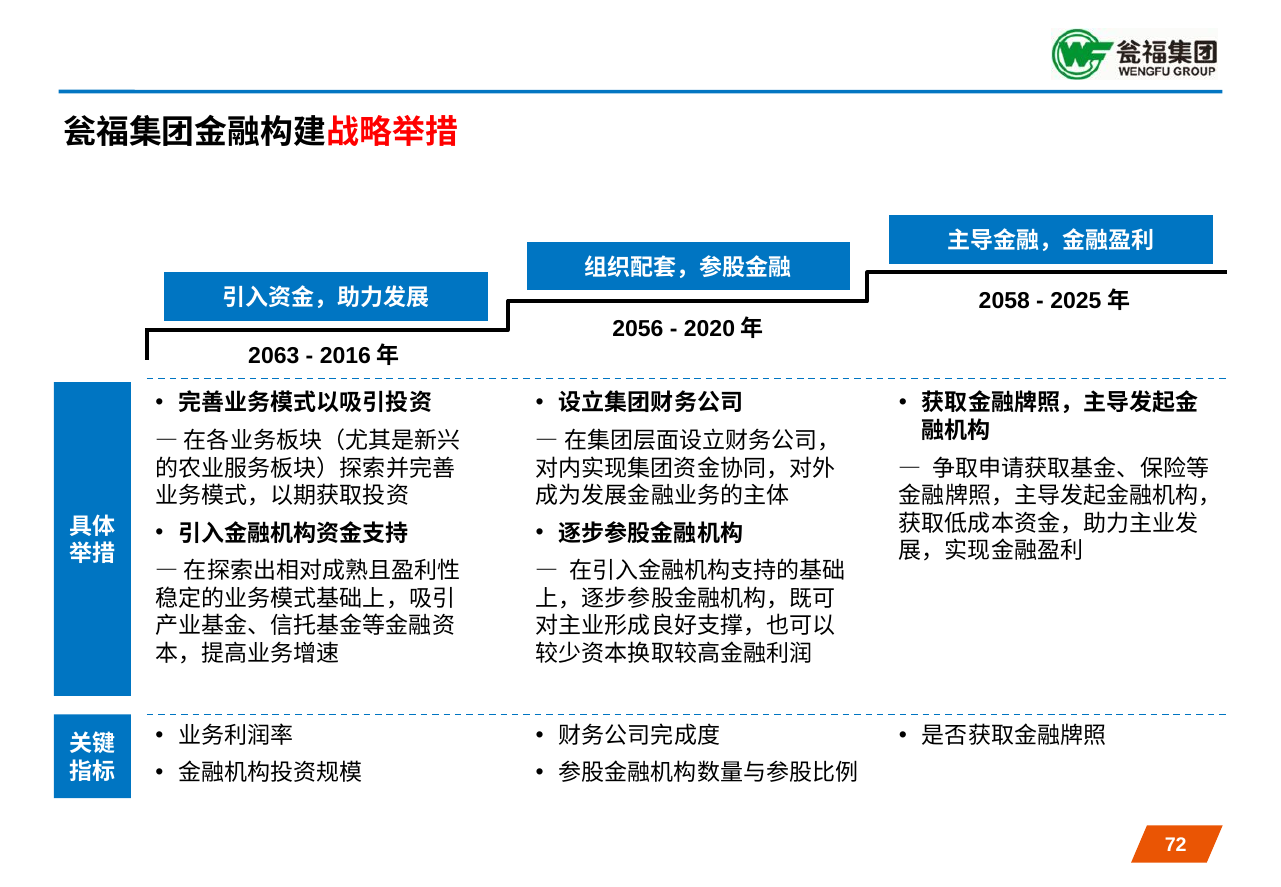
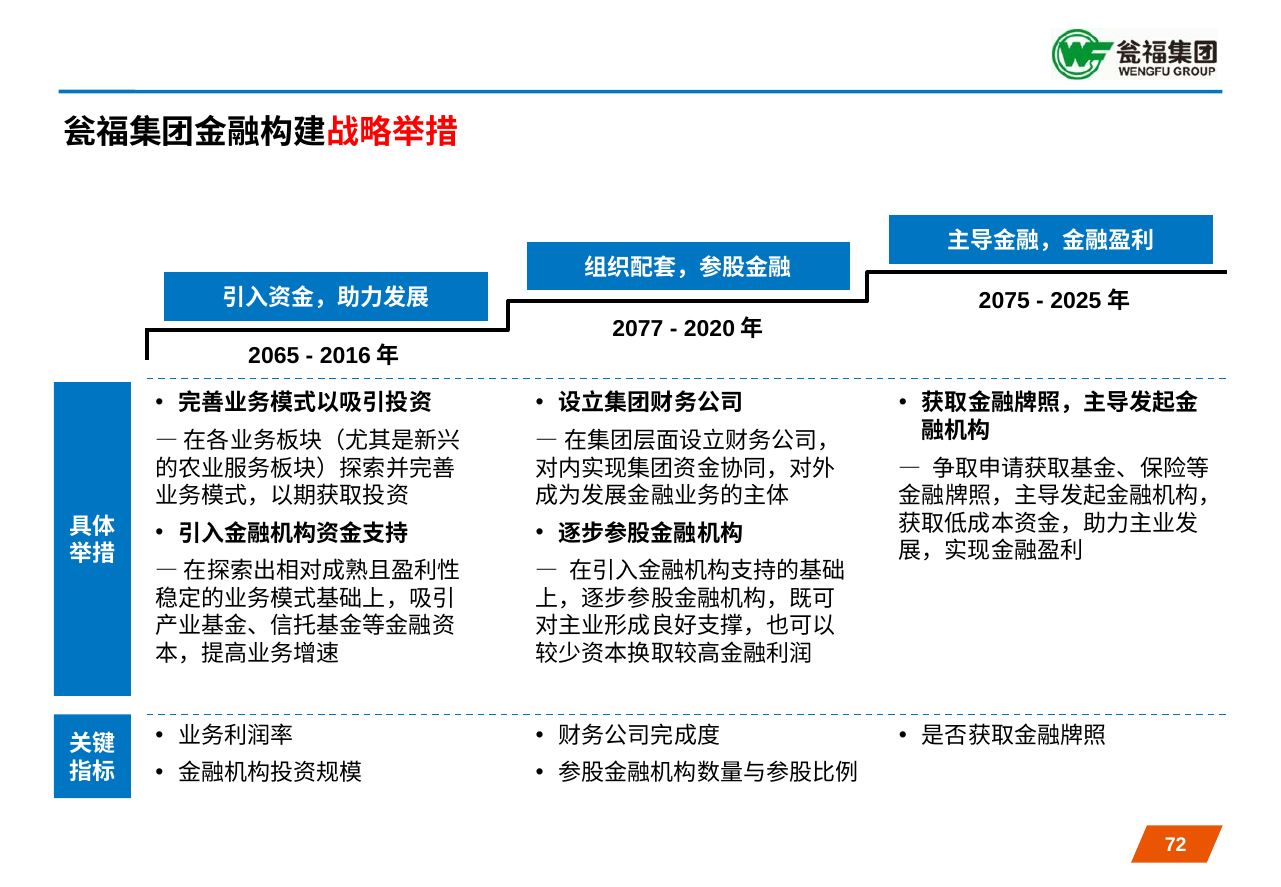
2058: 2058 -> 2075 (1004, 301)
2056: 2056 -> 2077 (638, 328)
2063: 2063 -> 2065 (274, 356)
